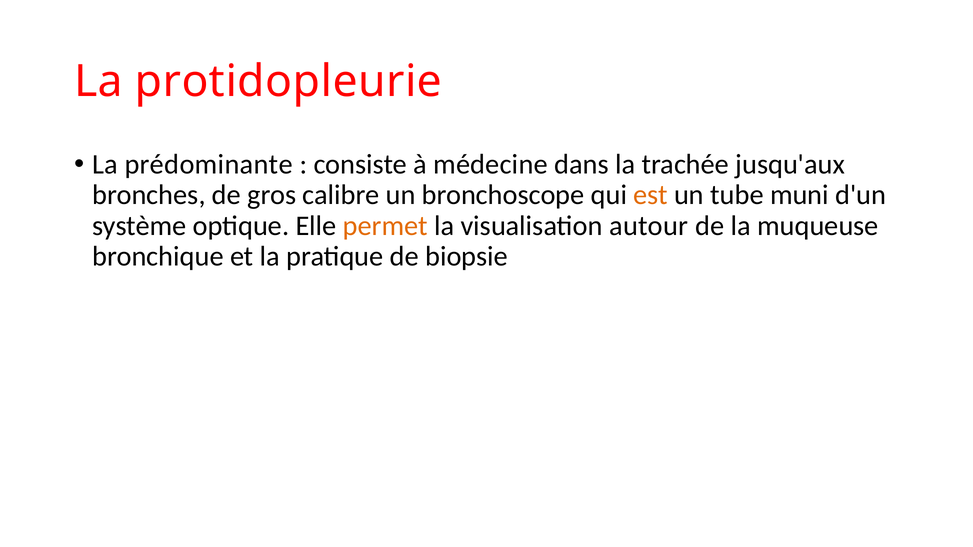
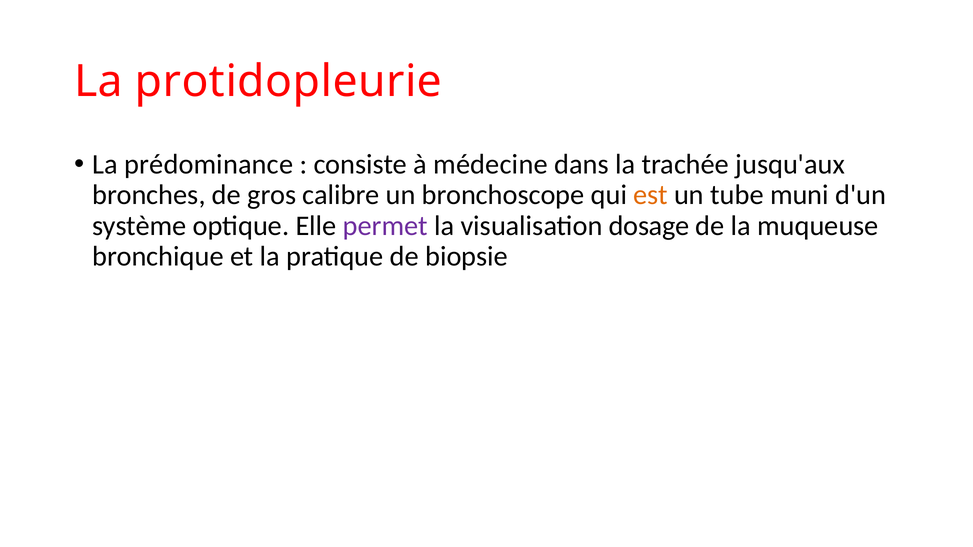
prédominante: prédominante -> prédominance (209, 165)
permet colour: orange -> purple (385, 226)
autour: autour -> dosage (649, 226)
